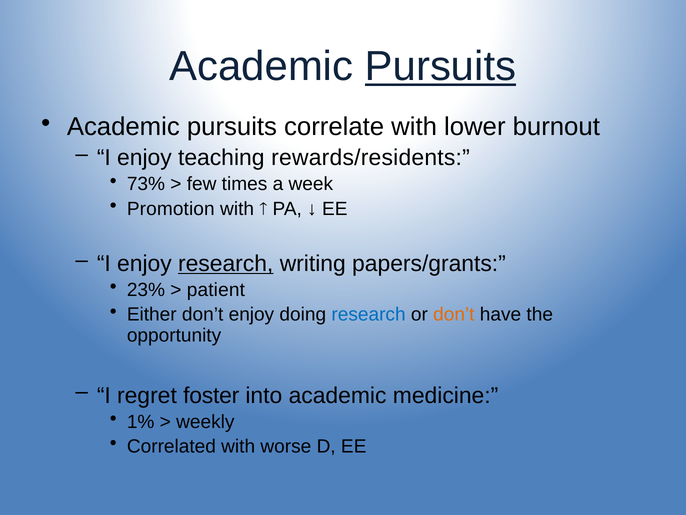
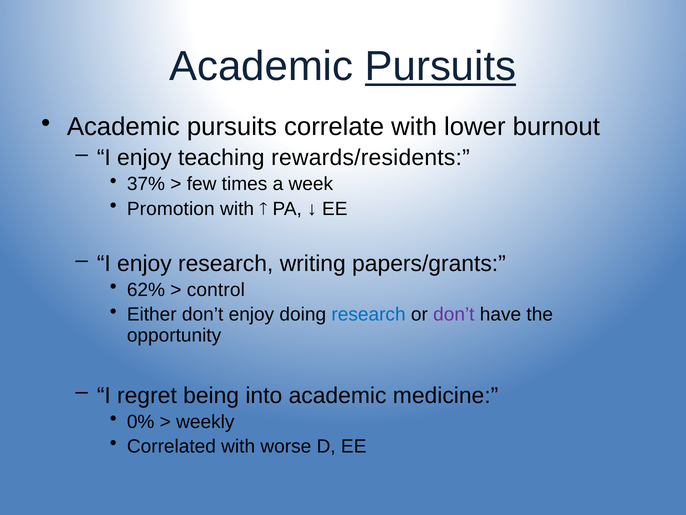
73%: 73% -> 37% (146, 184)
research underline: present -> none (226, 263)
23%: 23% -> 62% (146, 290)
patient: patient -> control (216, 290)
don’t colour: orange -> purple (454, 314)
foster: foster -> being (211, 395)
1%: 1% -> 0% (141, 421)
